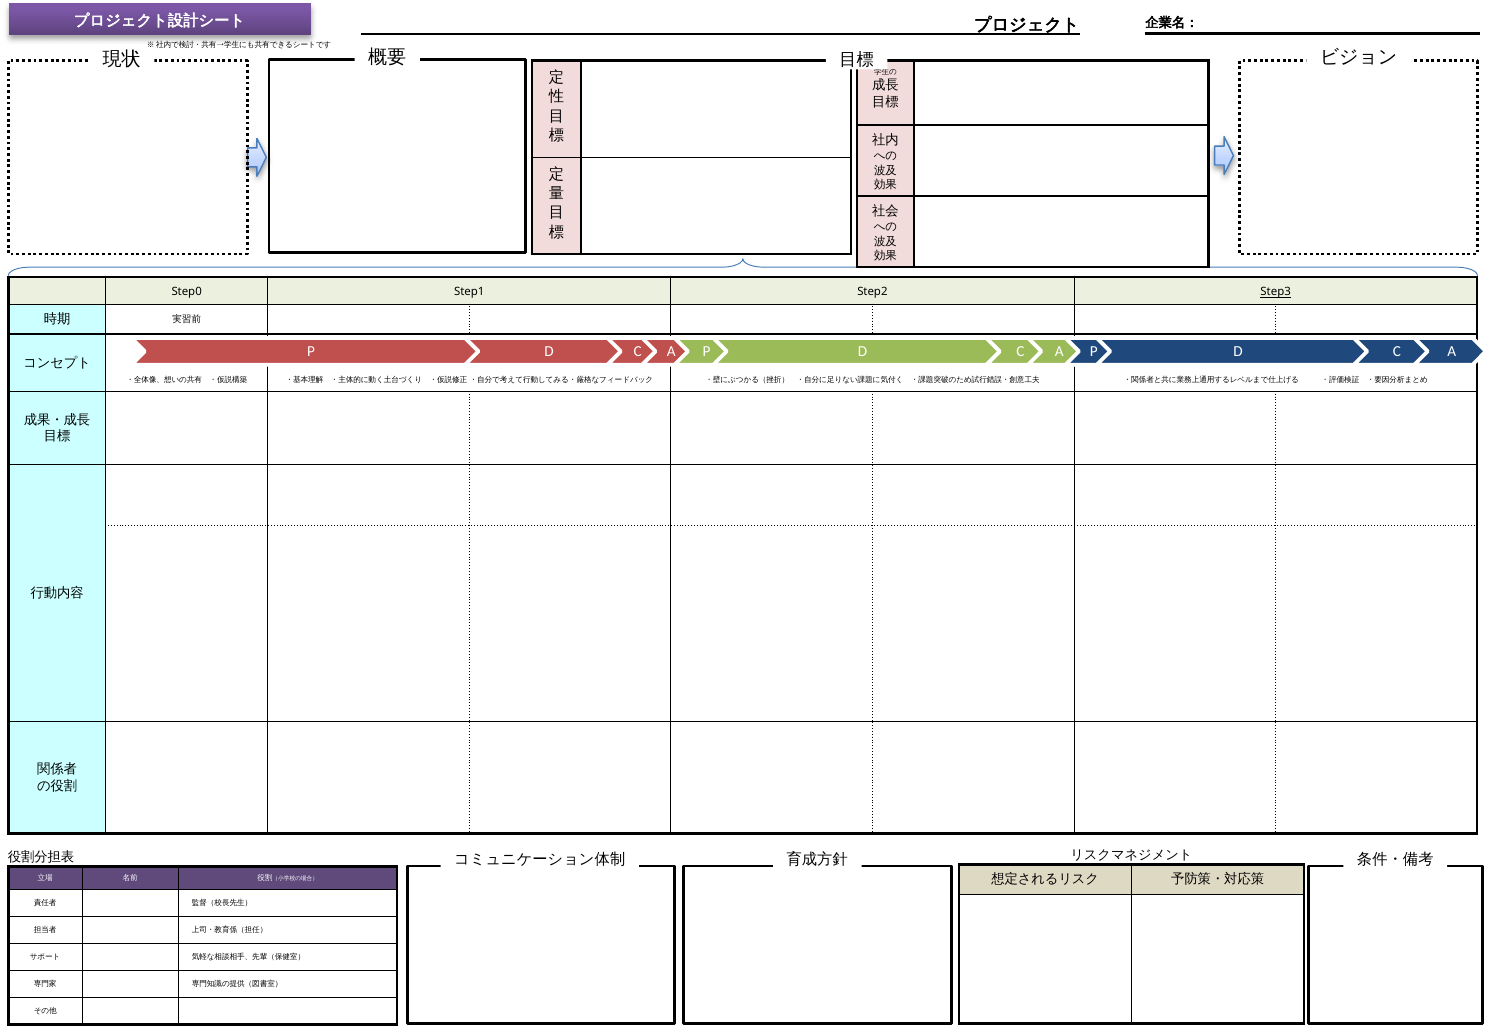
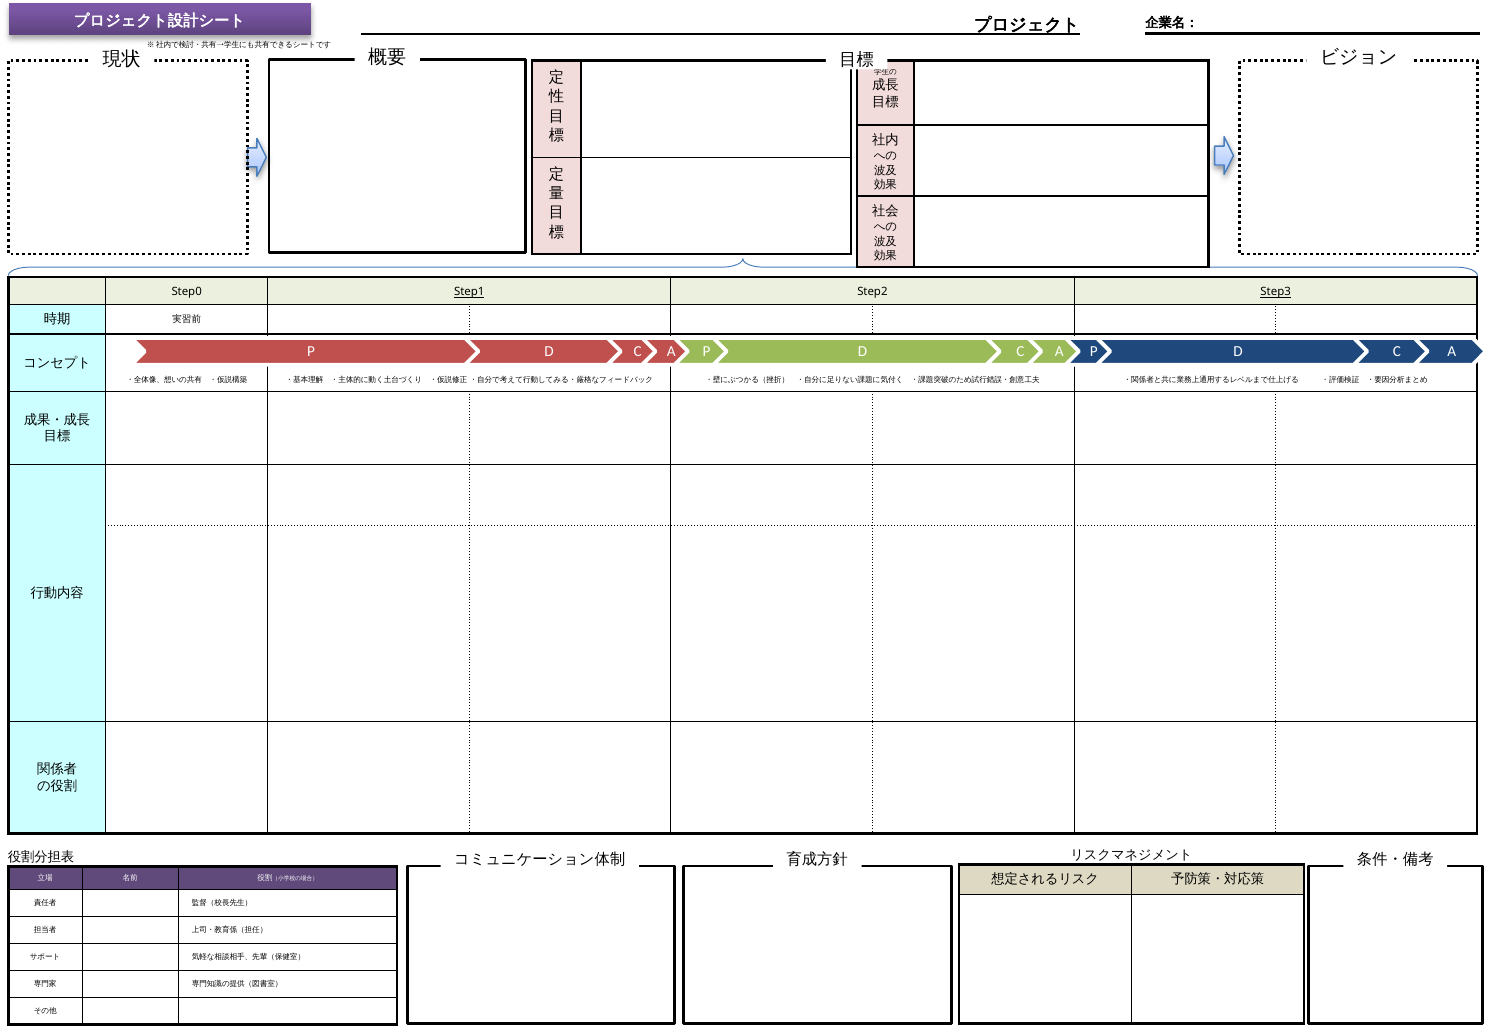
Step1 underline: none -> present (469, 292)
